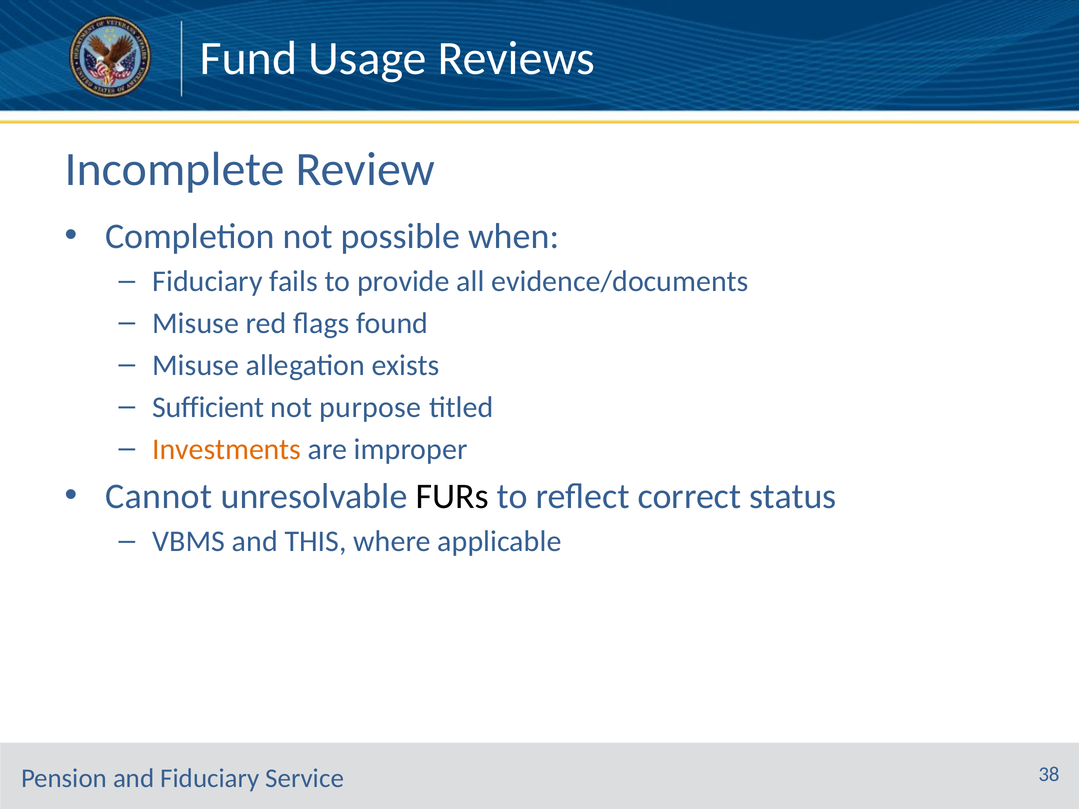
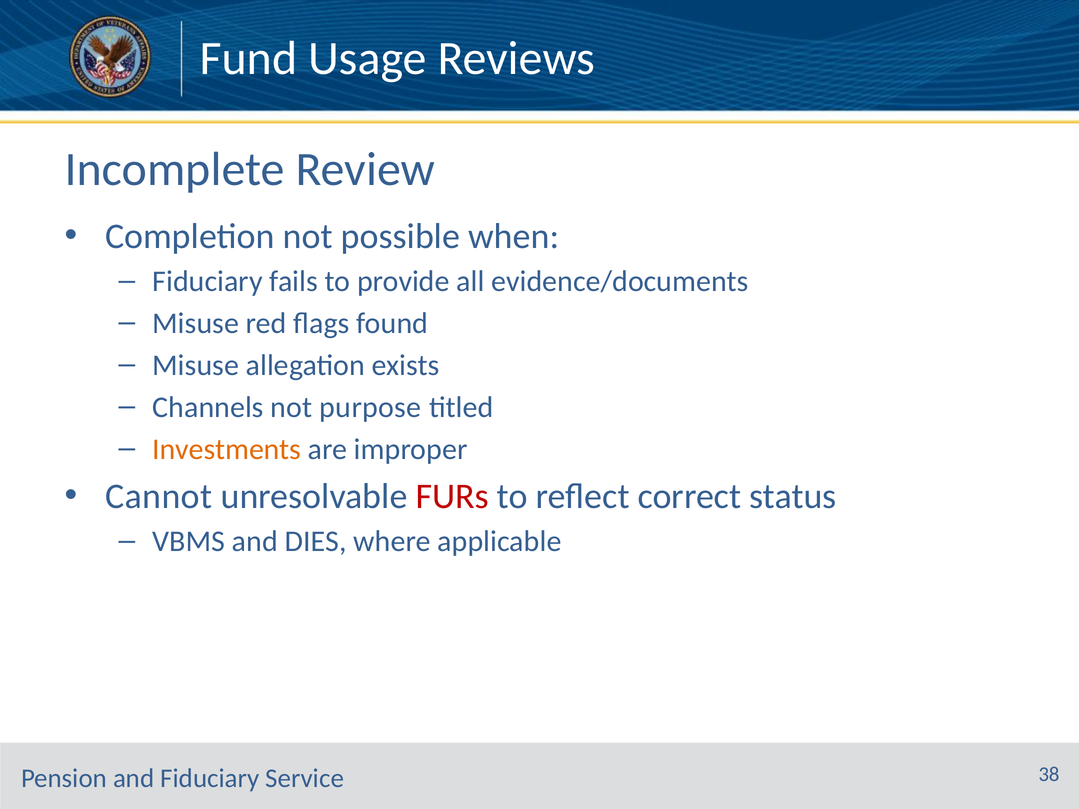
Sufficient: Sufficient -> Channels (208, 407)
FURs colour: black -> red (452, 496)
THIS: THIS -> DIES (316, 542)
